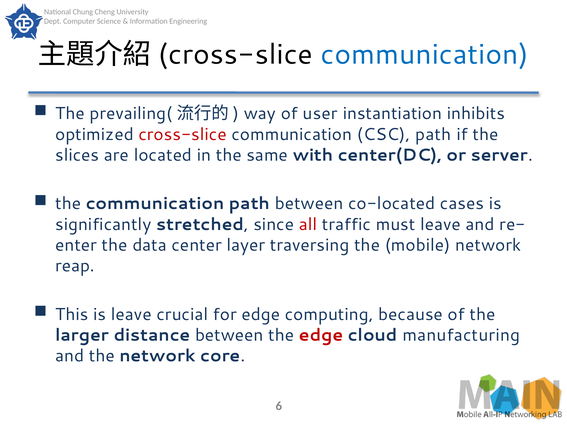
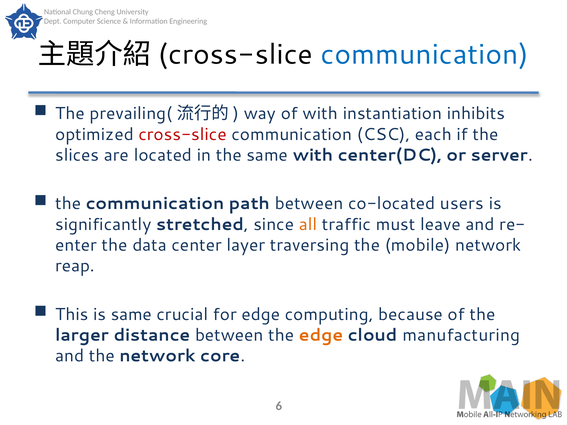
of user: user -> with (320, 114)
CSC path: path -> each (433, 134)
cases: cases -> users (462, 204)
all colour: red -> orange (308, 224)
is leave: leave -> same (131, 315)
edge colour: red -> orange (321, 335)
